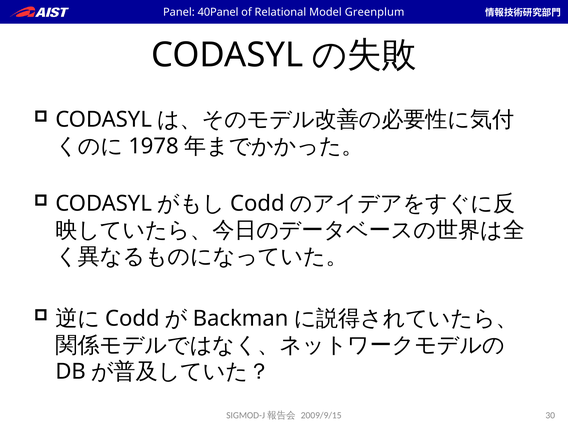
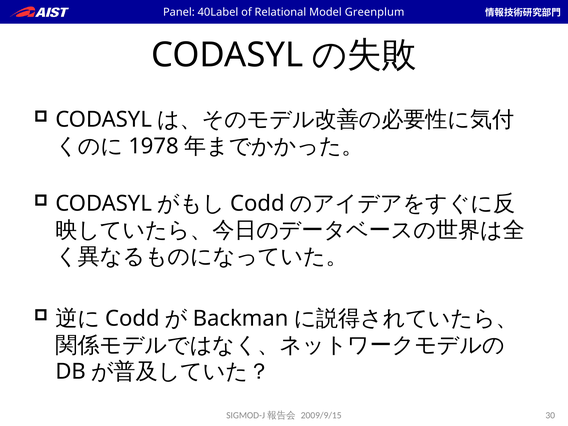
40Panel: 40Panel -> 40Label (218, 12)
